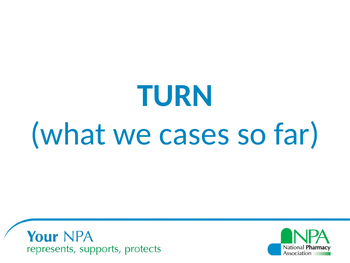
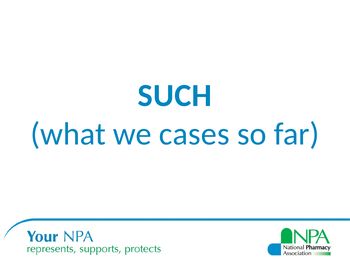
TURN: TURN -> SUCH (175, 95)
